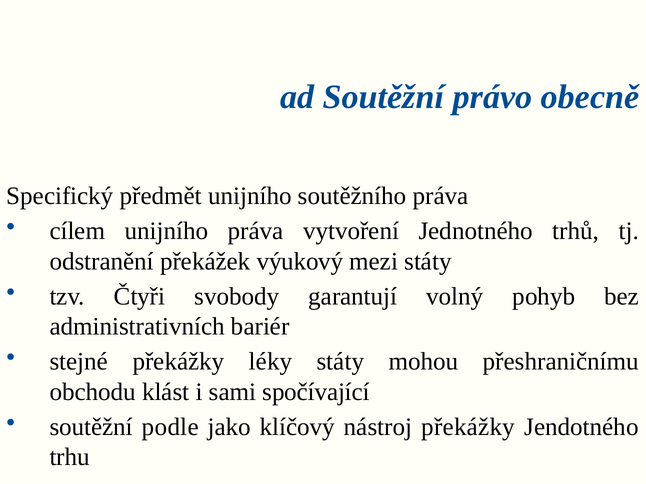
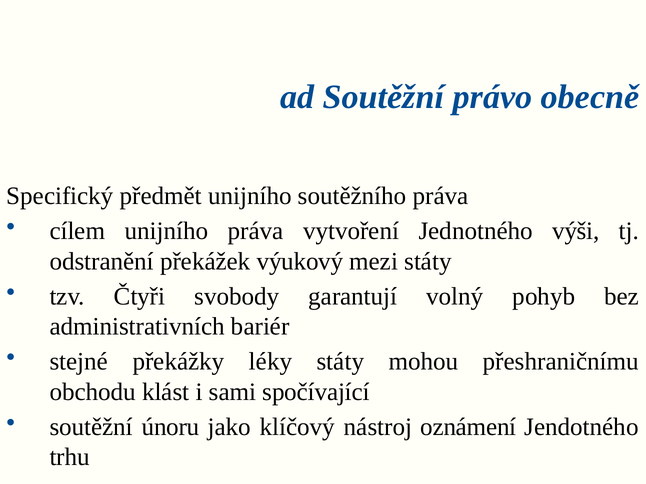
trhů: trhů -> výši (576, 231)
podle: podle -> únoru (171, 427)
nástroj překážky: překážky -> oznámení (468, 427)
